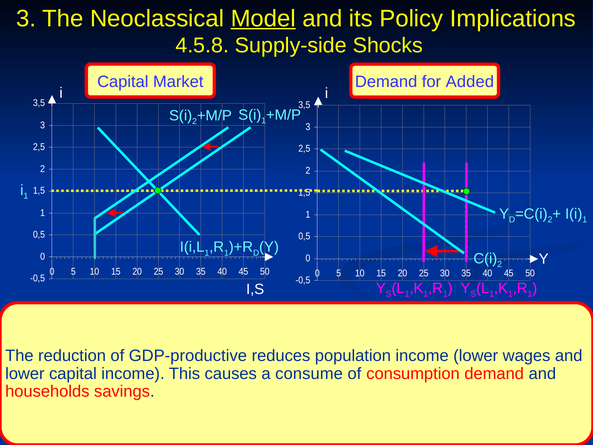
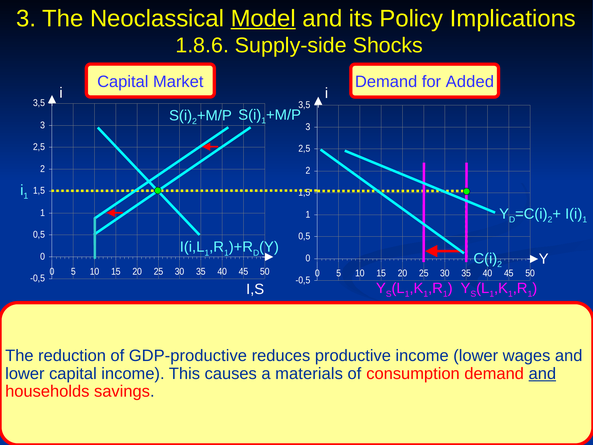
4.5.8: 4.5.8 -> 1.8.6 (202, 45)
population: population -> productive (353, 356)
consume: consume -> materials (309, 373)
and underline: none -> present (542, 373)
